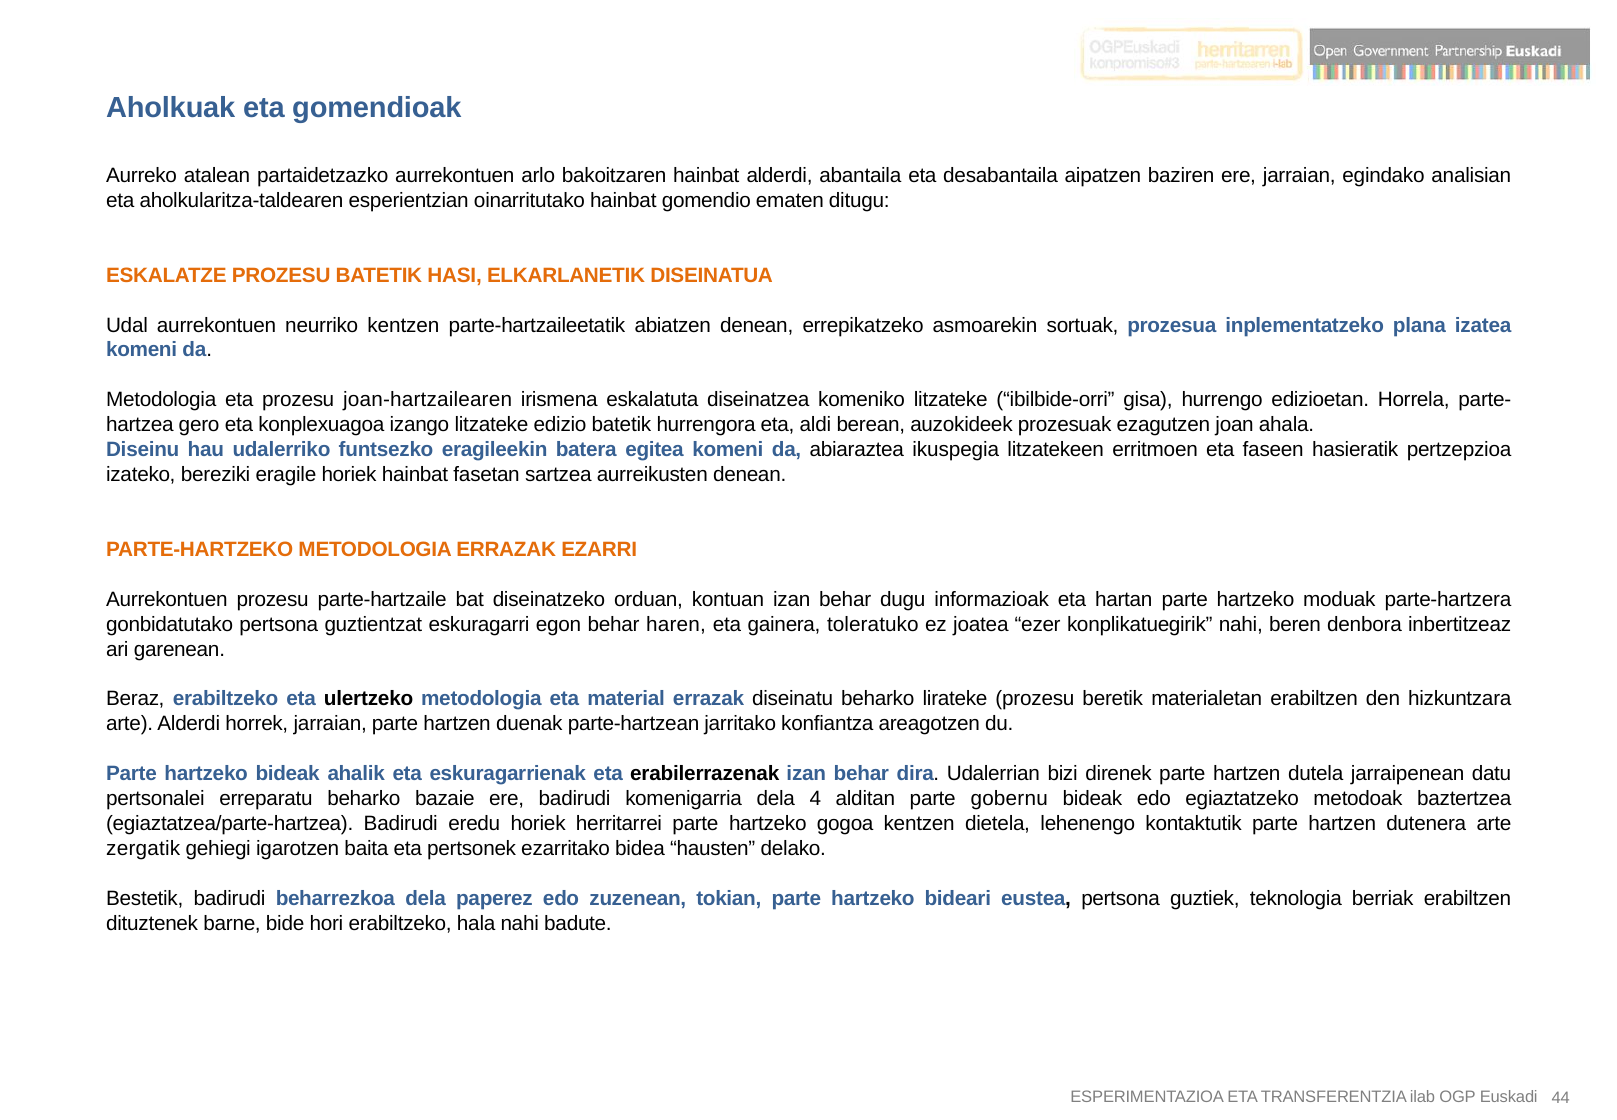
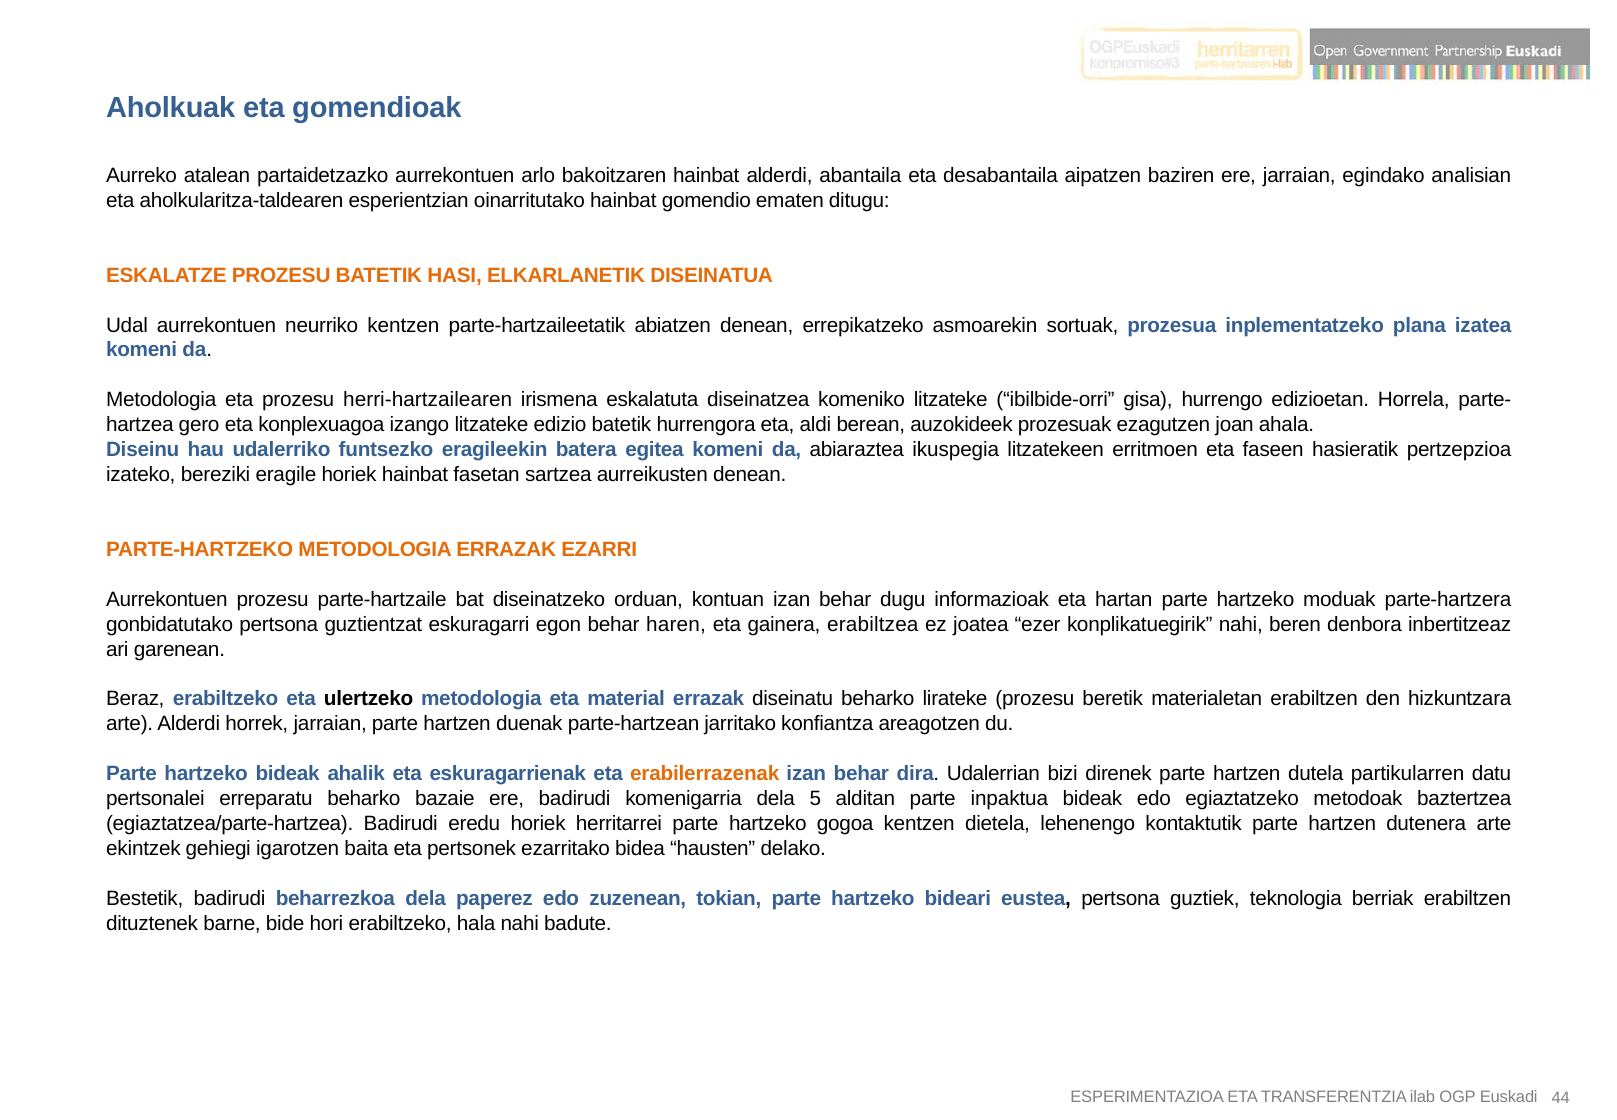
joan-hartzailearen: joan-hartzailearen -> herri-hartzailearen (428, 400)
toleratuko: toleratuko -> erabiltzea (873, 624)
erabilerrazenak colour: black -> orange (705, 773)
jarraipenean: jarraipenean -> partikularren (1408, 773)
4: 4 -> 5 (815, 798)
gobernu: gobernu -> inpaktua (1009, 798)
zergatik: zergatik -> ekintzek (143, 848)
